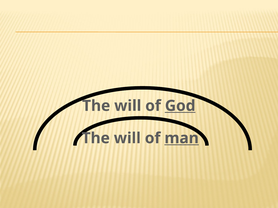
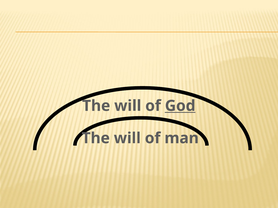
man underline: present -> none (182, 138)
